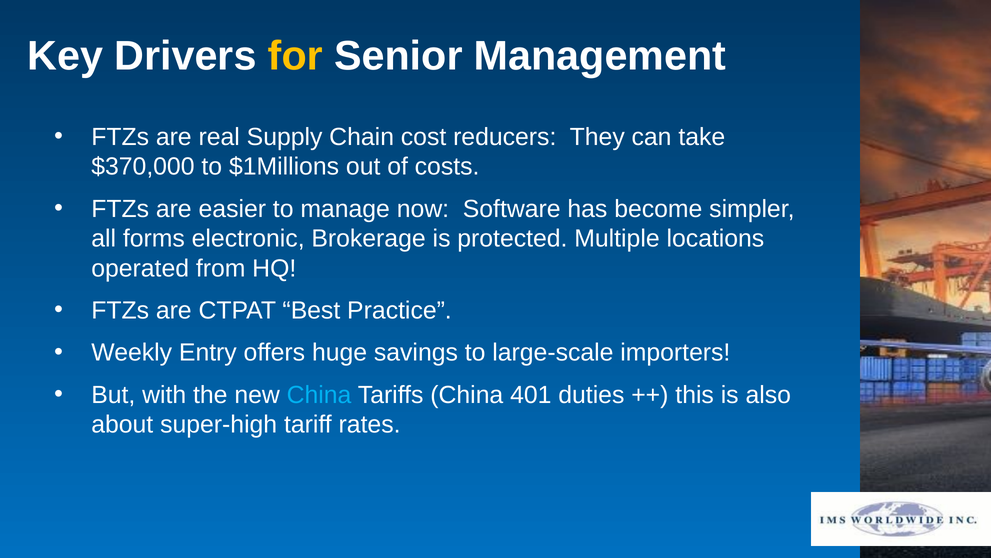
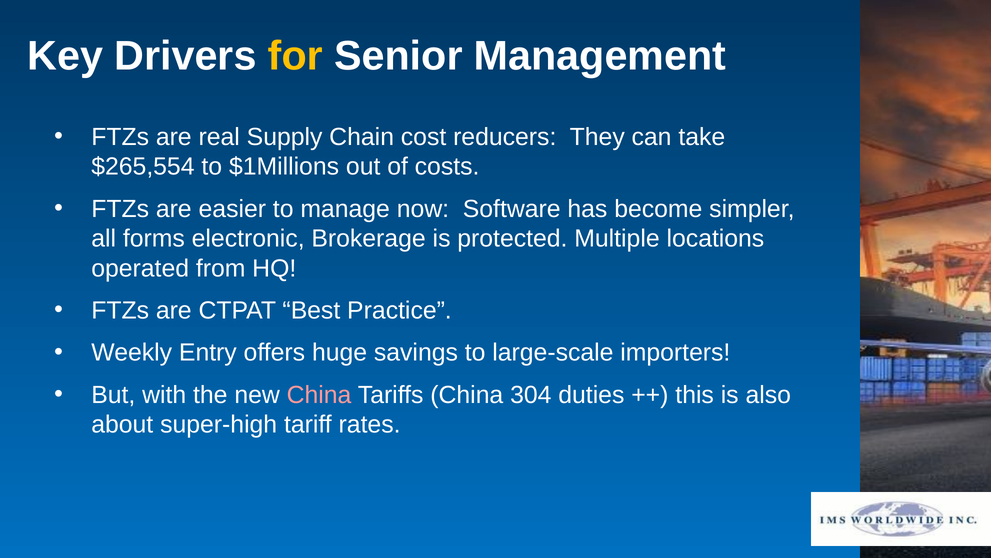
$370,000: $370,000 -> $265,554 (143, 167)
China colour: light blue -> pink (319, 395)
401: 401 -> 304 (531, 395)
